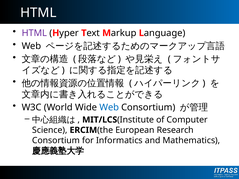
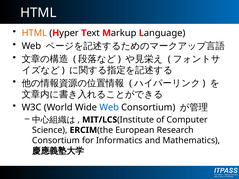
HTML colour: purple -> orange (34, 33)
